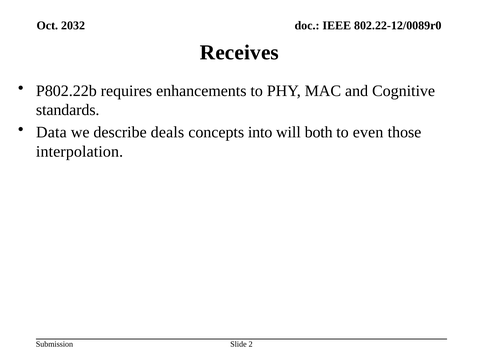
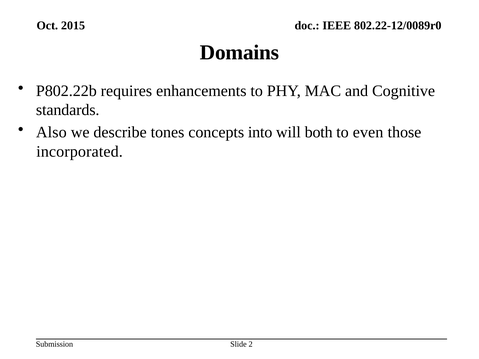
2032: 2032 -> 2015 (73, 26)
Receives: Receives -> Domains (240, 53)
Data: Data -> Also (51, 132)
deals: deals -> tones (168, 132)
interpolation: interpolation -> incorporated (80, 152)
